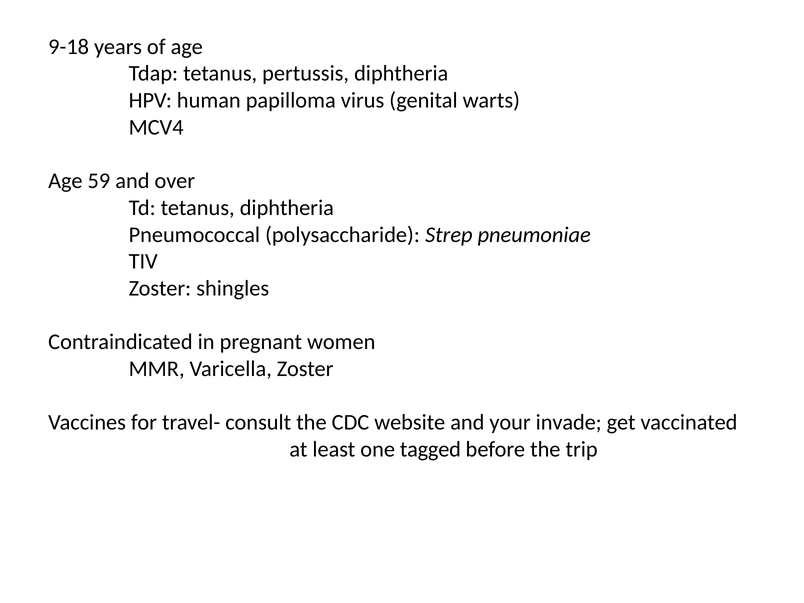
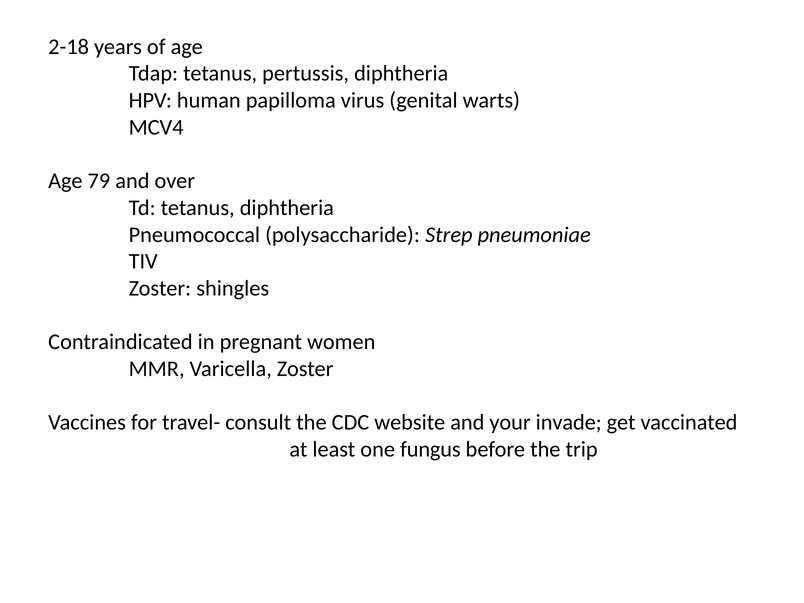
9-18: 9-18 -> 2-18 (69, 47)
59: 59 -> 79 (99, 181)
tagged: tagged -> fungus (430, 449)
